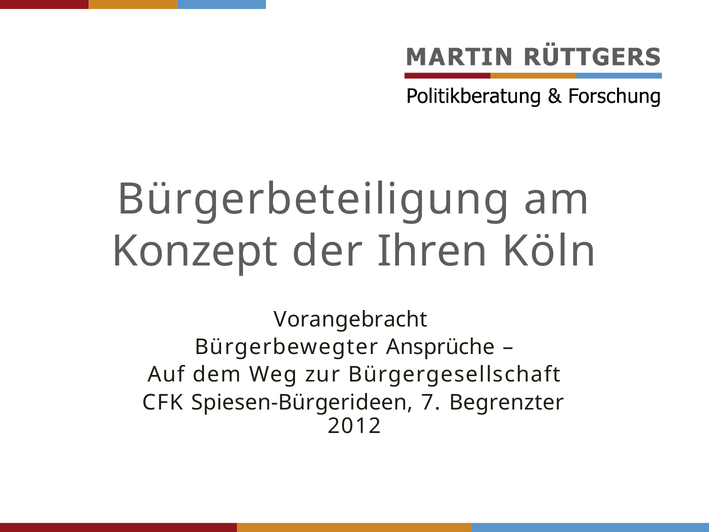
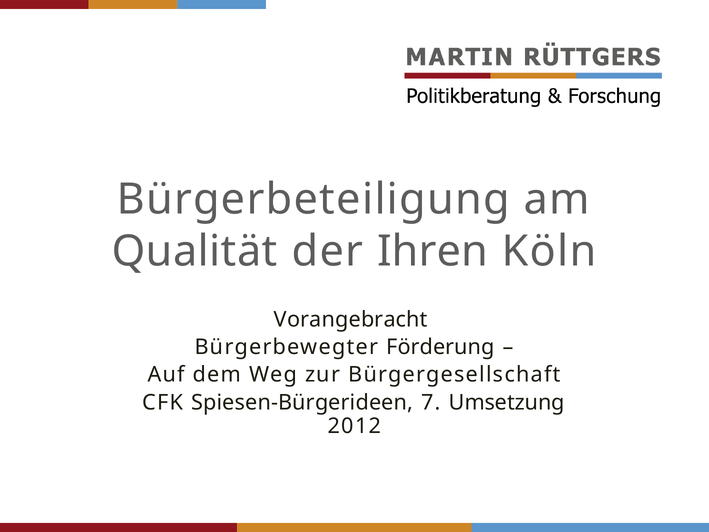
Konzept: Konzept -> Qualität (194, 251)
Ansprüche: Ansprüche -> Förderung (440, 347)
Begrenzter: Begrenzter -> Umsetzung (507, 402)
